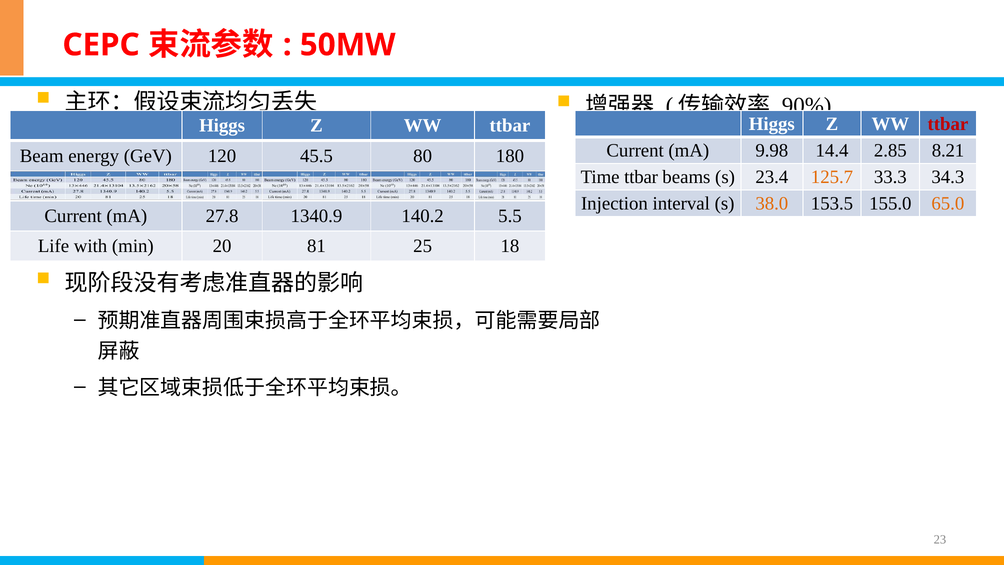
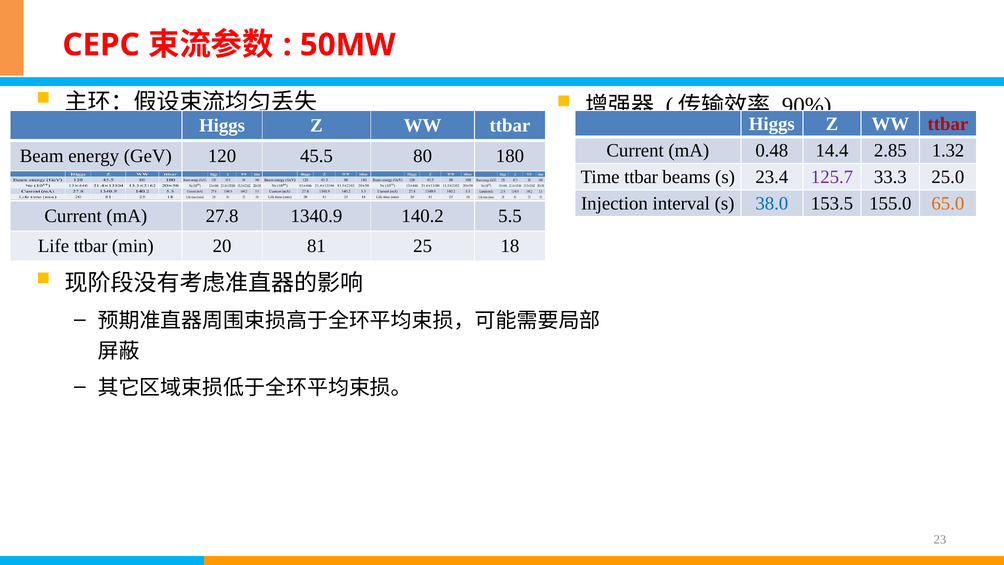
9.98: 9.98 -> 0.48 (772, 150)
8.21: 8.21 -> 1.32 (948, 150)
125.7 colour: orange -> purple (832, 177)
34.3: 34.3 -> 25.0 (948, 177)
38.0 colour: orange -> blue (772, 203)
with: with -> ttbar (91, 246)
